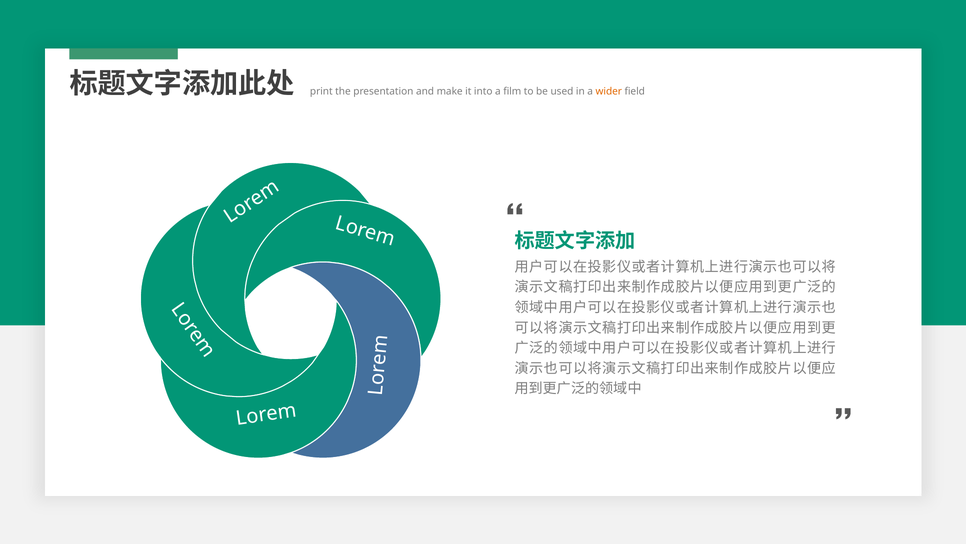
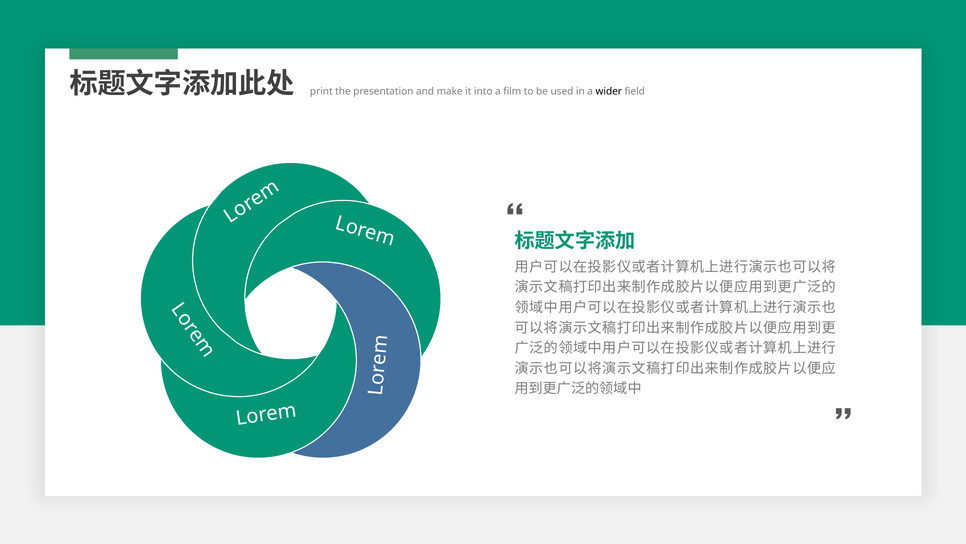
wider colour: orange -> black (609, 91)
